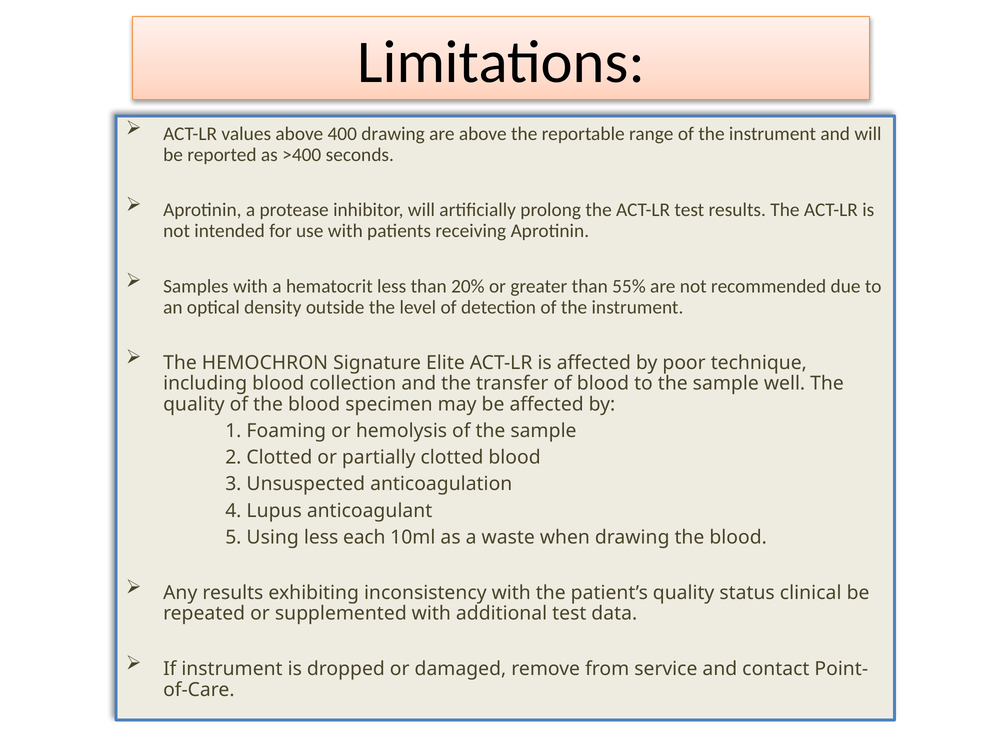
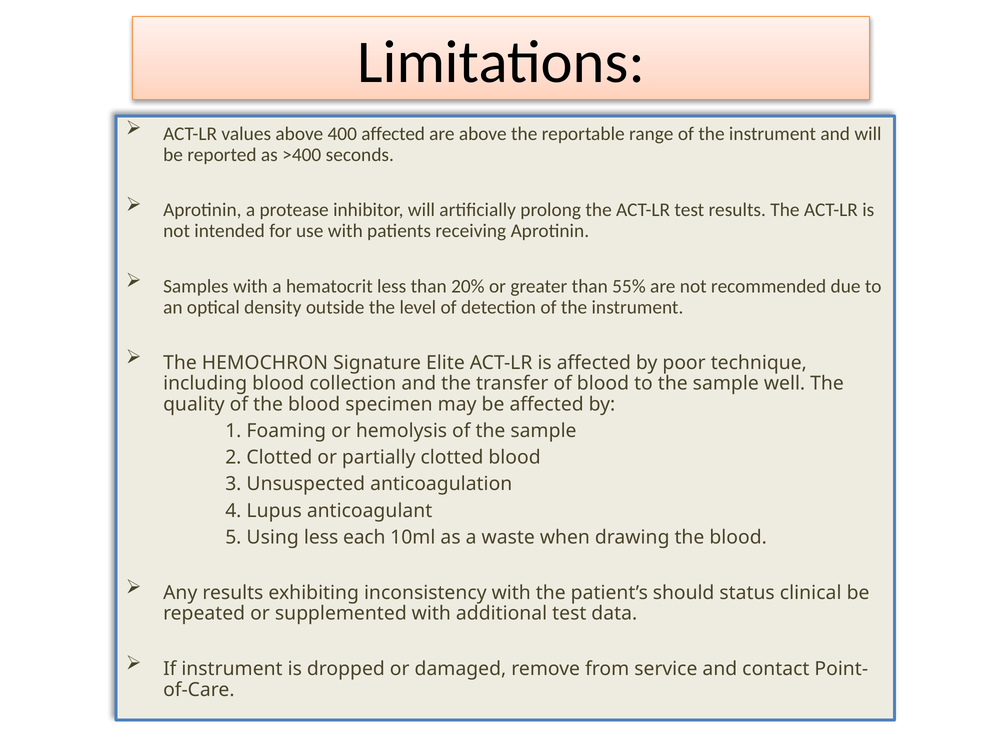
400 drawing: drawing -> affected (393, 134)
patient’s quality: quality -> should (684, 593)
